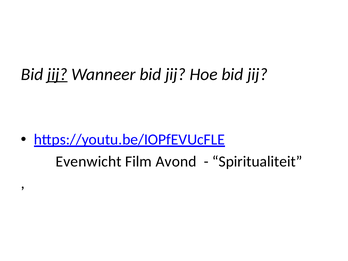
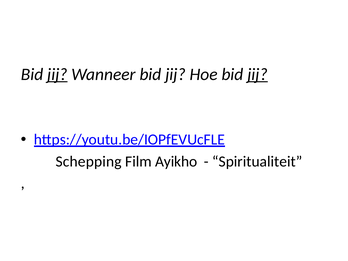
jij underline: none -> present (257, 74)
Evenwicht: Evenwicht -> Schepping (89, 162)
Avond: Avond -> Ayikho (176, 162)
